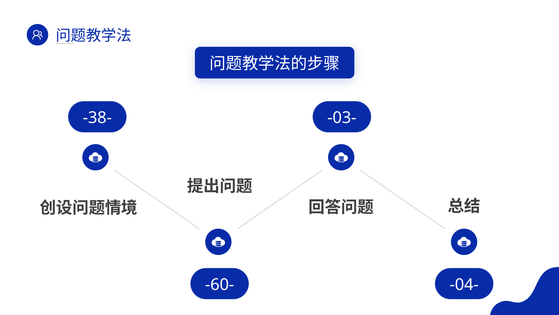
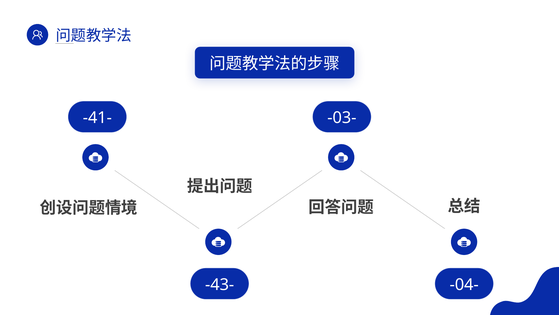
-38-: -38- -> -41- (97, 118)
-60-: -60- -> -43- (220, 284)
